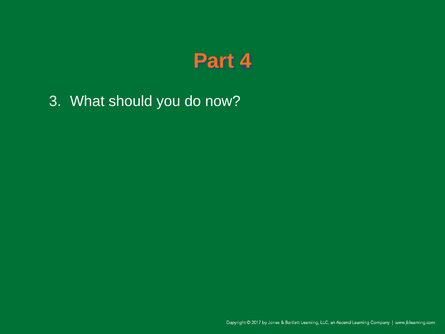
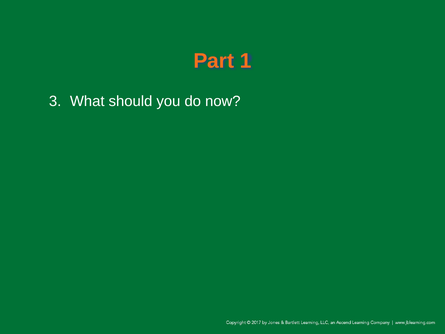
4: 4 -> 1 (246, 61)
